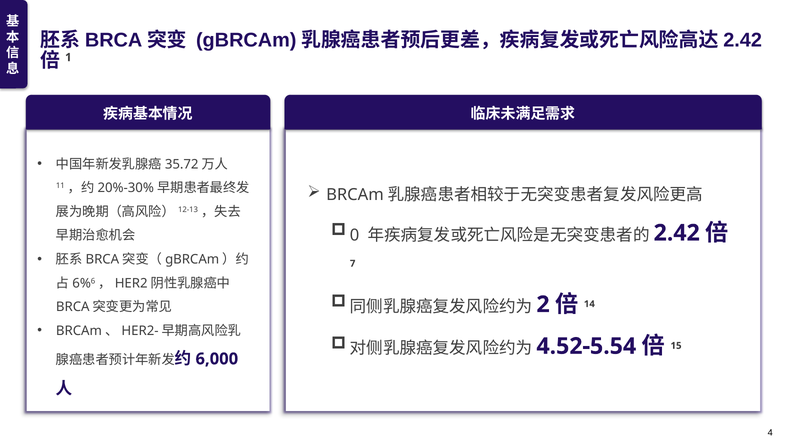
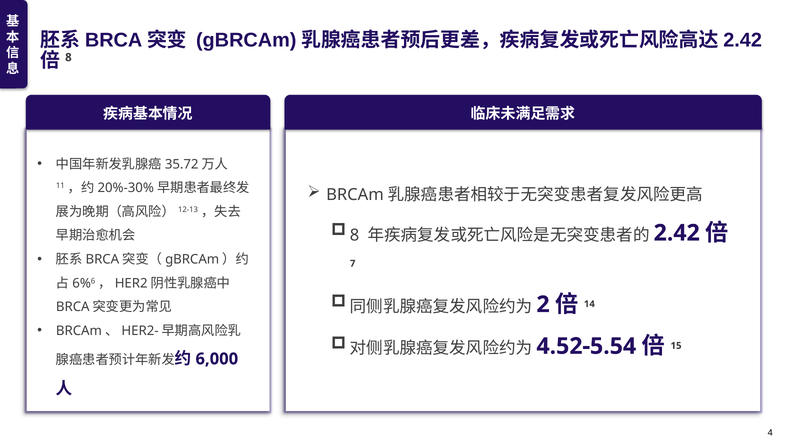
1: 1 -> 8 (68, 57)
0: 0 -> 8 (355, 235)
